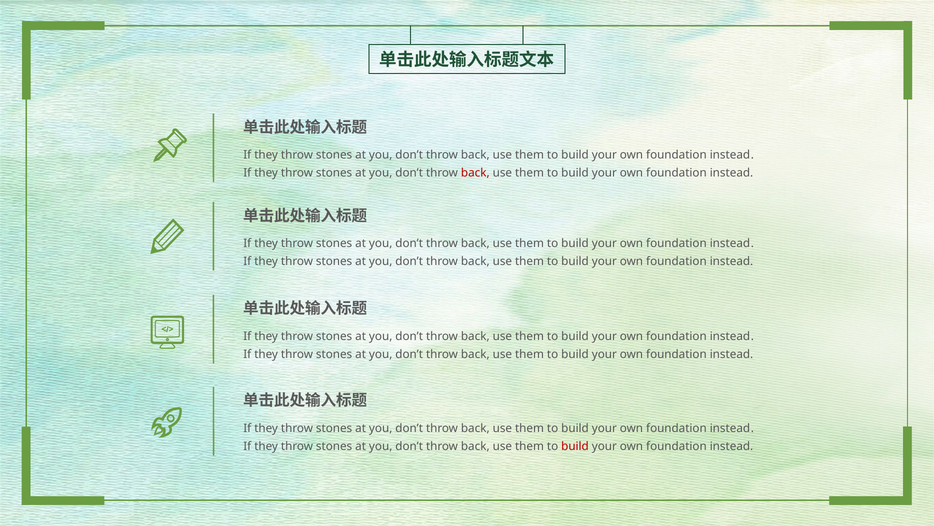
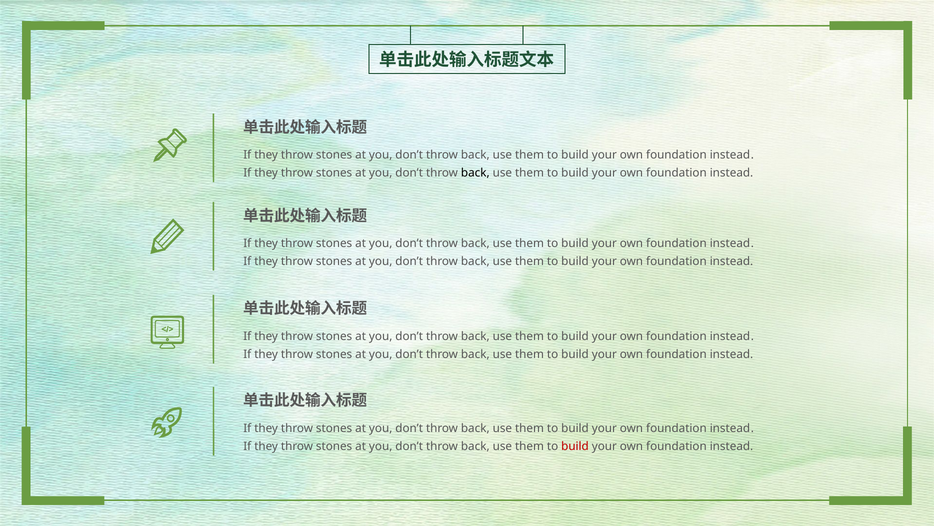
back colour: red -> black (475, 173)
